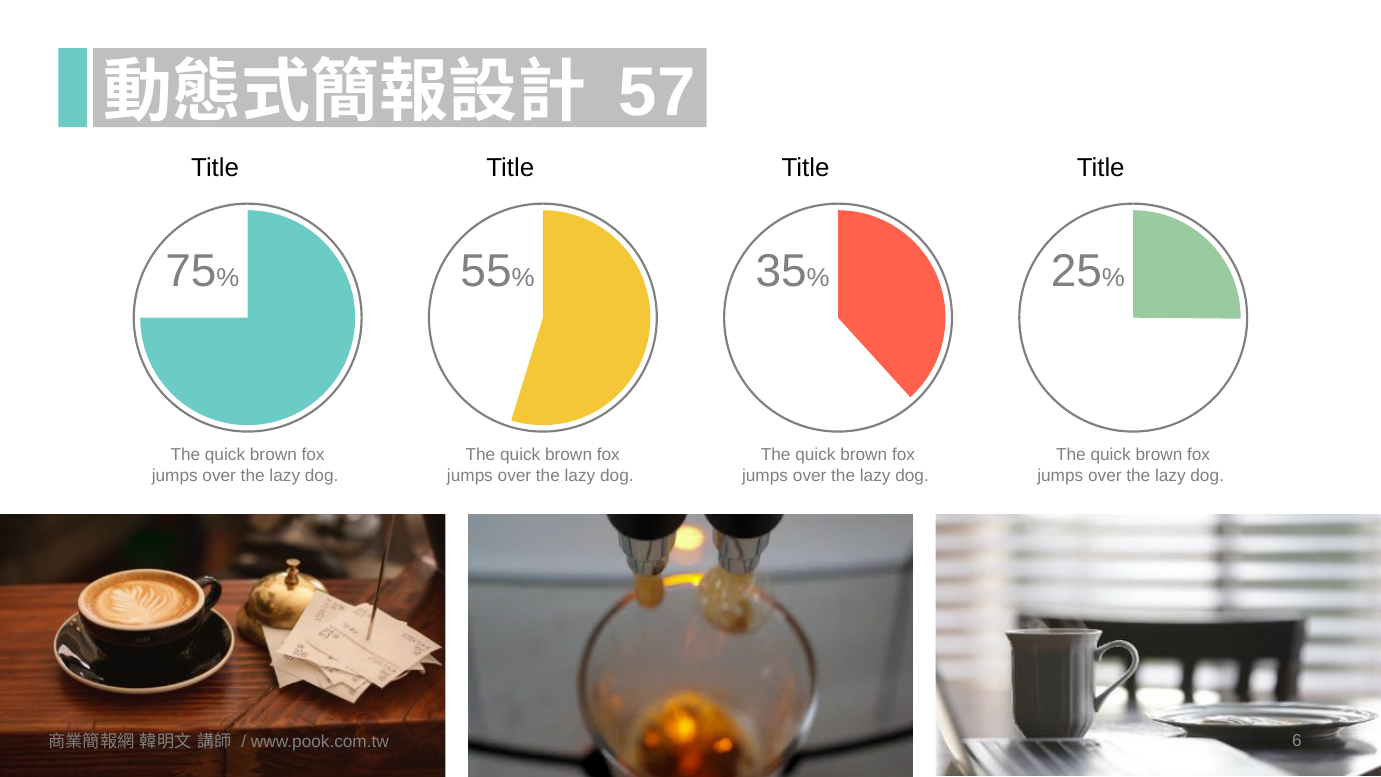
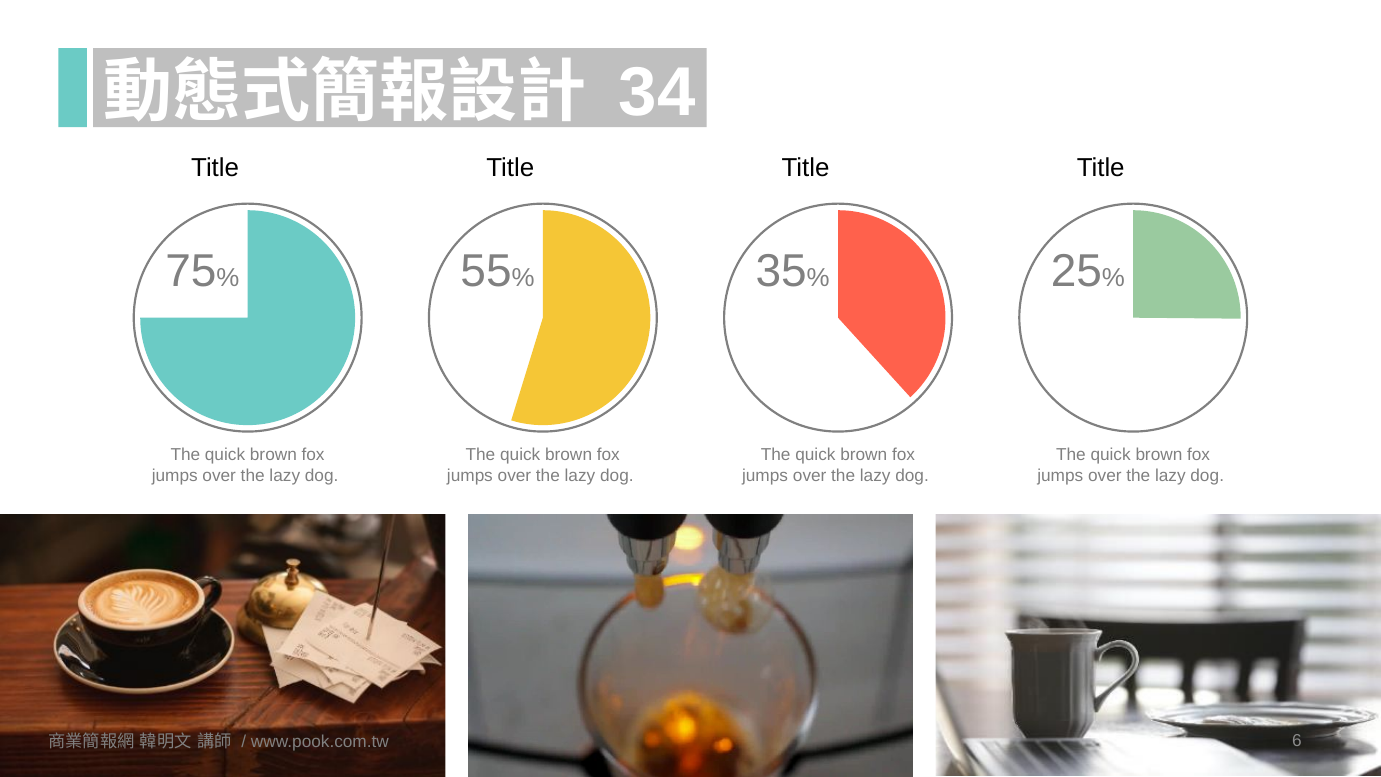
57: 57 -> 34 (657, 92)
